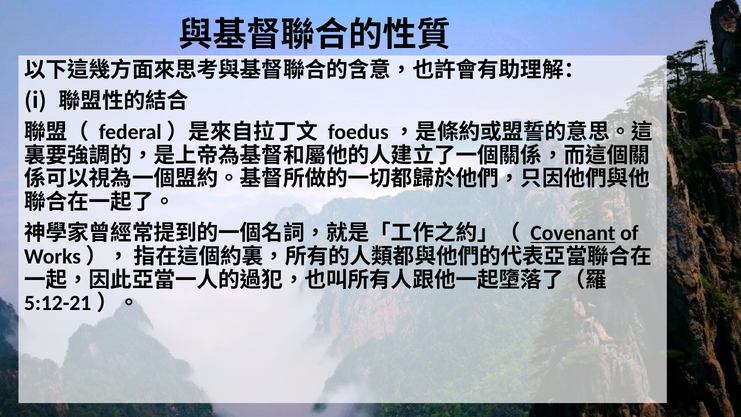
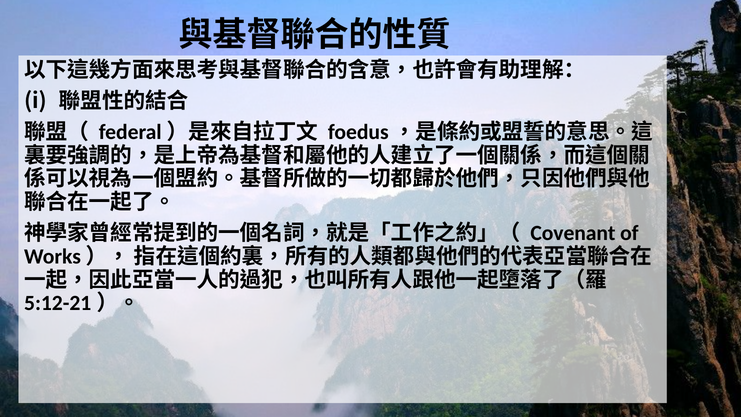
Covenant underline: present -> none (573, 233)
